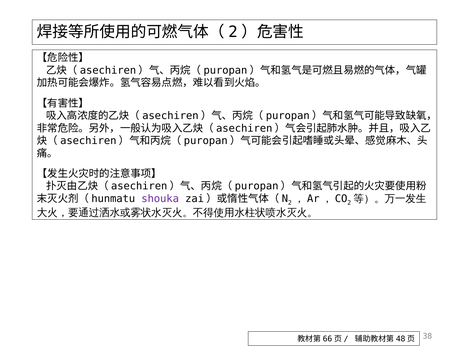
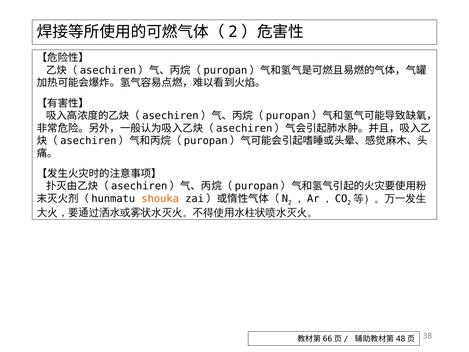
shouka colour: purple -> orange (160, 198)
